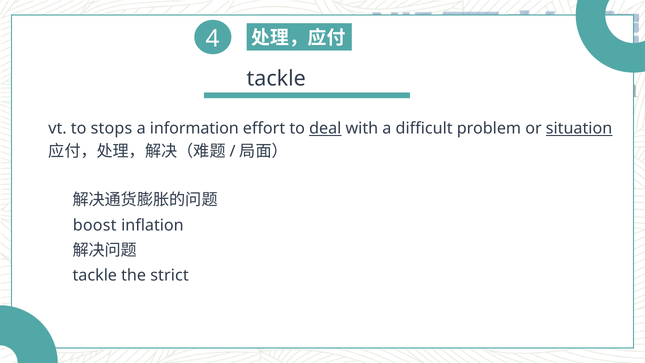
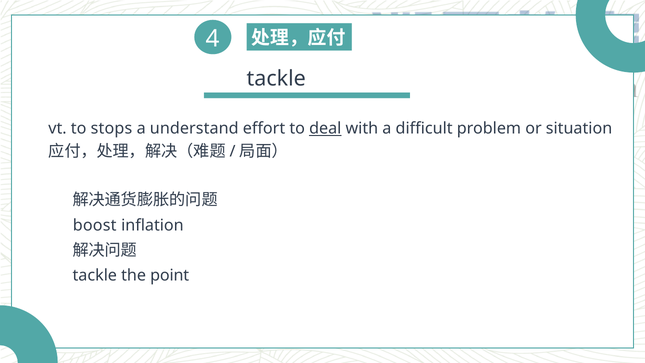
information: information -> understand (194, 128)
situation underline: present -> none (579, 128)
strict: strict -> point (170, 275)
